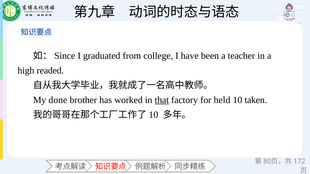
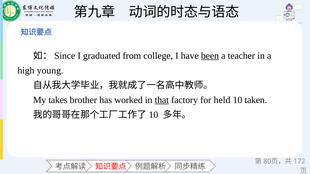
been underline: none -> present (210, 56)
readed: readed -> young (50, 71)
done: done -> takes (58, 100)
